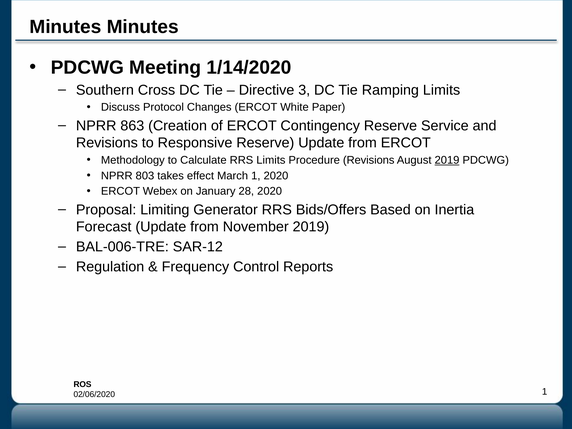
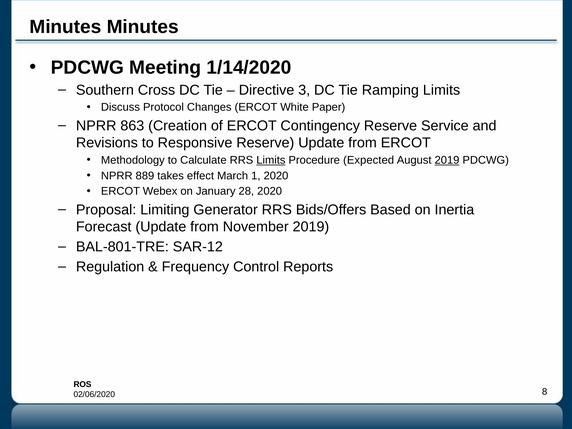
Limits underline: none -> present (271, 160)
Procedure Revisions: Revisions -> Expected (369, 160)
803: 803 -> 889 (145, 176)
BAL-006-TRE: BAL-006-TRE -> BAL-801-TRE (122, 247)
1: 1 -> 8 (545, 392)
